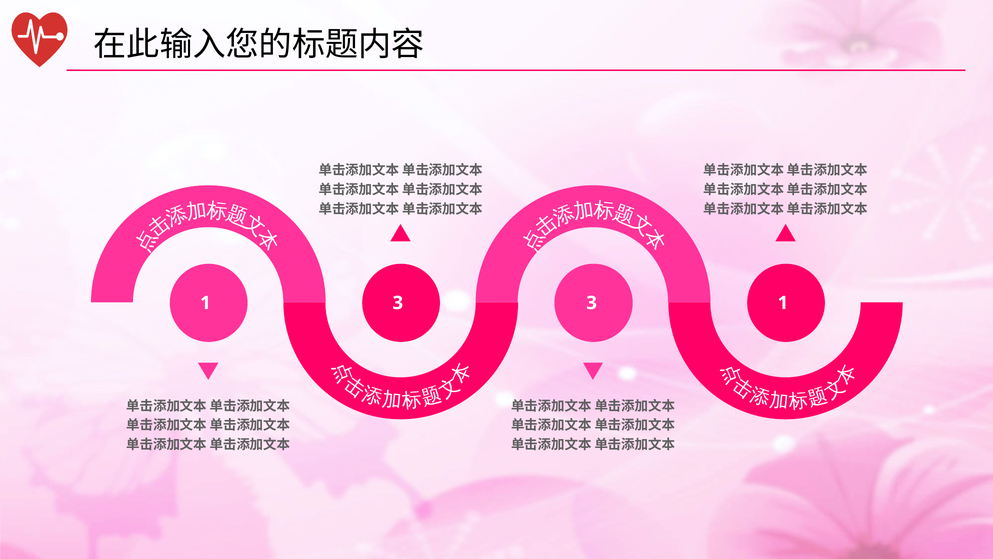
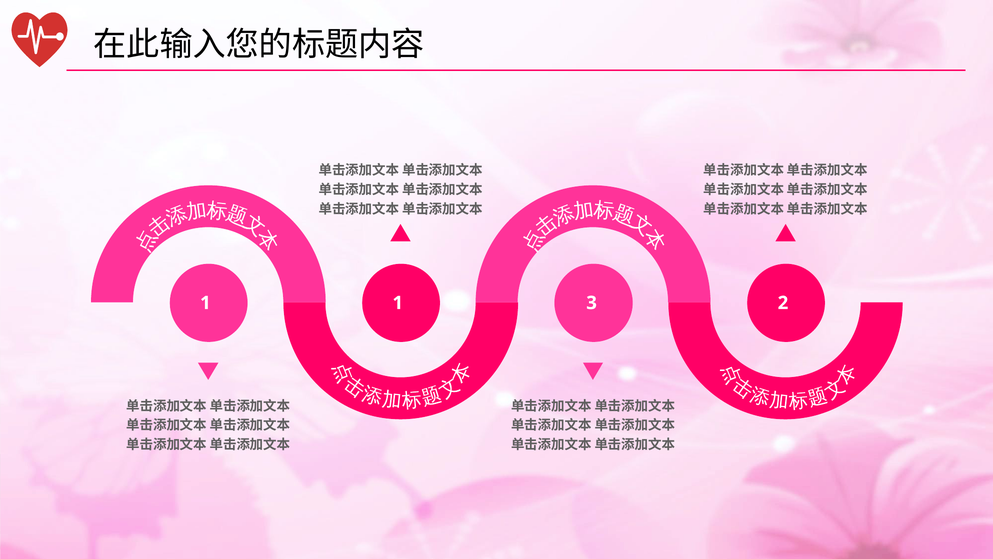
1 3: 3 -> 1 (398, 303)
3 1: 1 -> 2 (783, 303)
